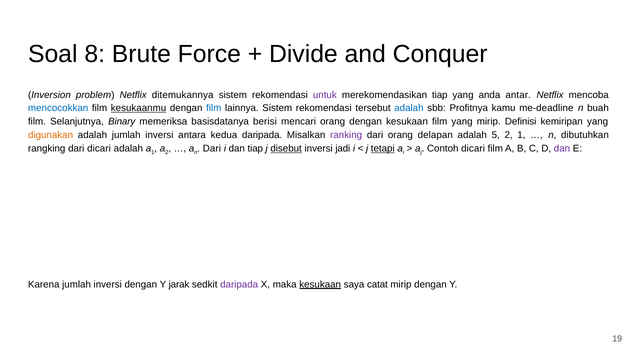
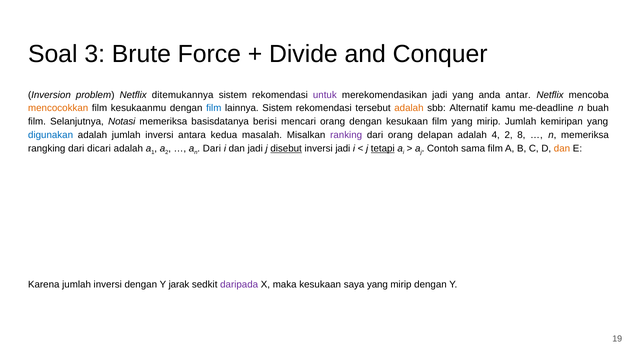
8: 8 -> 3 (95, 54)
merekomendasikan tiap: tiap -> jadi (440, 95)
mencocokkan colour: blue -> orange (58, 108)
kesukaanmu underline: present -> none (139, 108)
adalah colour: blue -> orange (409, 108)
Profitnya: Profitnya -> Alternatif (469, 108)
Binary: Binary -> Notasi (122, 122)
mirip Definisi: Definisi -> Jumlah (521, 122)
digunakan colour: orange -> blue (51, 135)
kedua daripada: daripada -> masalah (262, 135)
5: 5 -> 4 (496, 135)
2 1: 1 -> 8 (521, 135)
n dibutuhkan: dibutuhkan -> memeriksa (585, 135)
dan tiap: tiap -> jadi (255, 149)
Contoh dicari: dicari -> sama (473, 149)
dan colour: purple -> orange (562, 149)
kesukaan underline: present -> none (320, 285)
saya catat: catat -> yang (377, 285)
